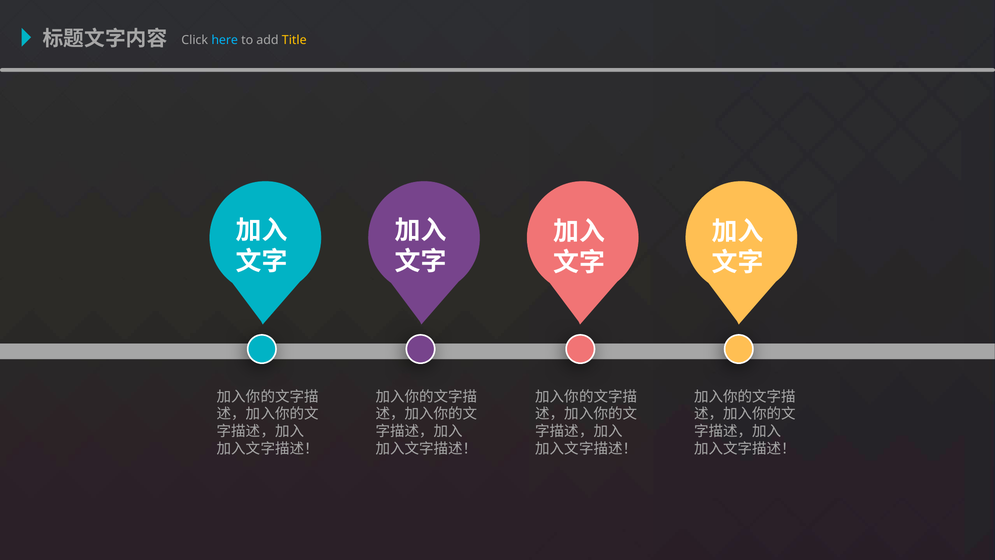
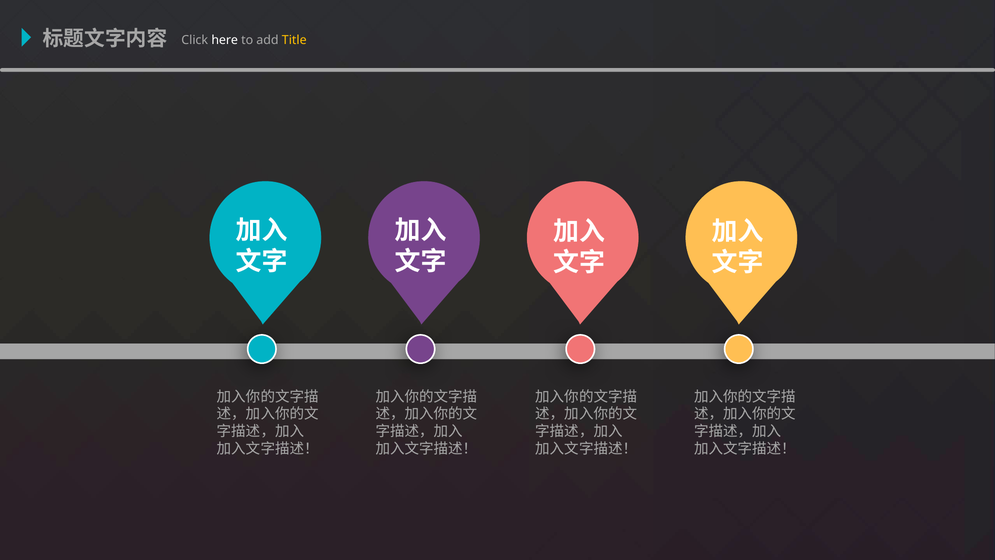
here colour: light blue -> white (225, 40)
